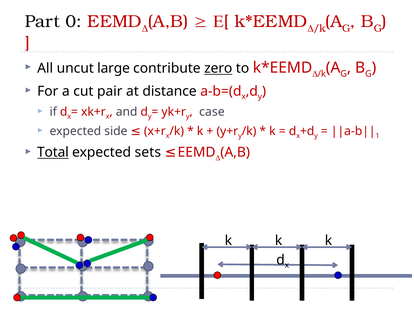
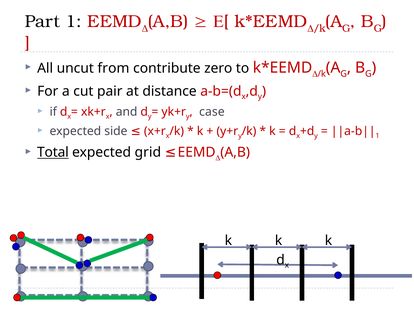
Part 0: 0 -> 1 (74, 22)
large: large -> from (113, 68)
zero underline: present -> none (218, 68)
sets: sets -> grid (148, 152)
